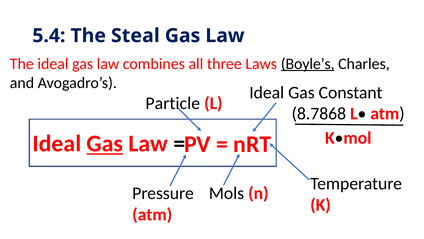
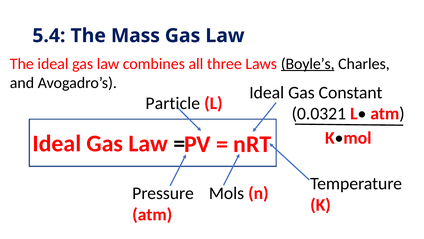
Steal: Steal -> Mass (135, 36)
8.7868: 8.7868 -> 0.0321 (319, 114)
Gas underline: present -> none (105, 143)
